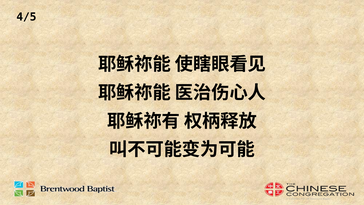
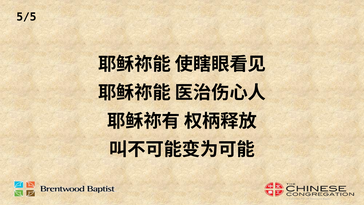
4/5: 4/5 -> 5/5 (26, 17)
